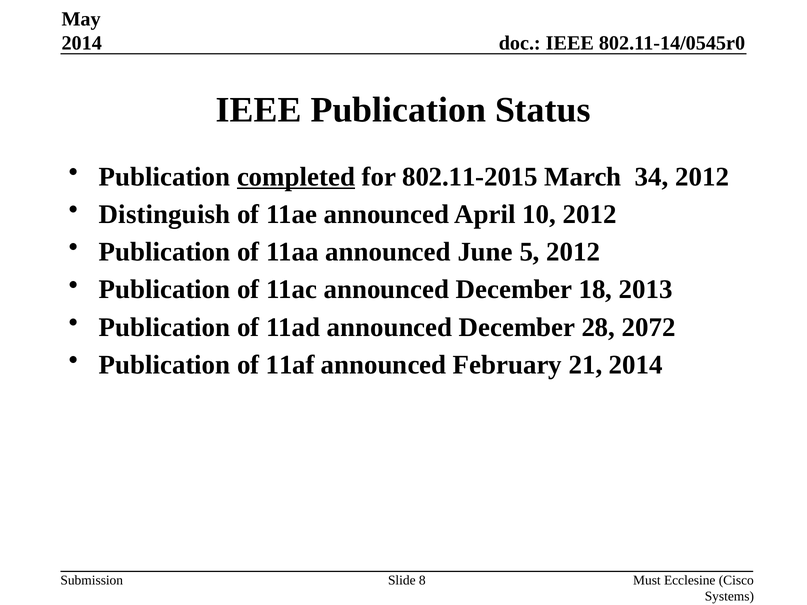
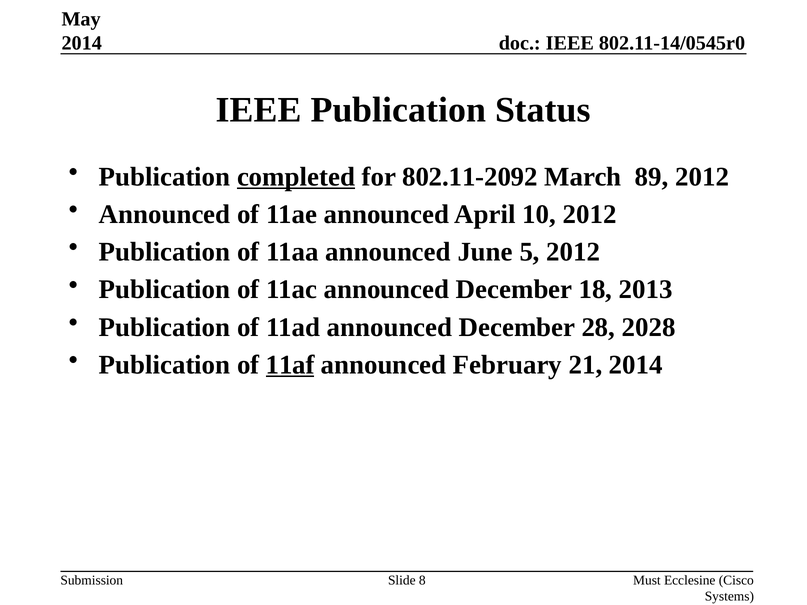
802.11-2015: 802.11-2015 -> 802.11-2092 (470, 177)
34: 34 -> 89 (652, 177)
Distinguish: Distinguish -> Announced (165, 214)
2072: 2072 -> 2028 (649, 327)
11af underline: none -> present (290, 365)
